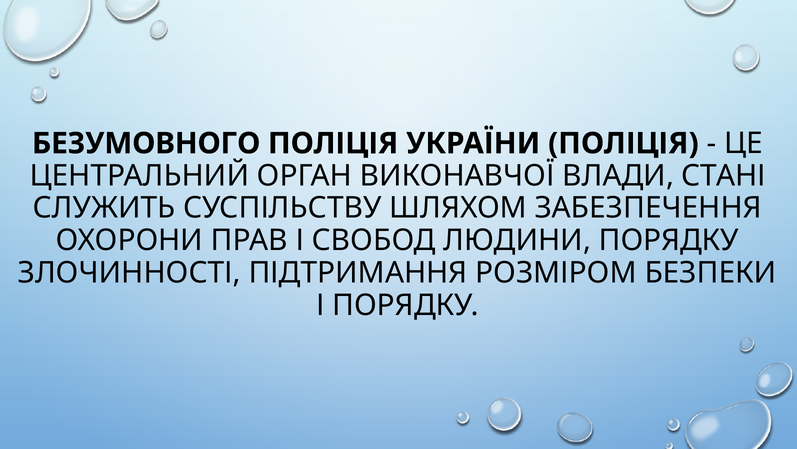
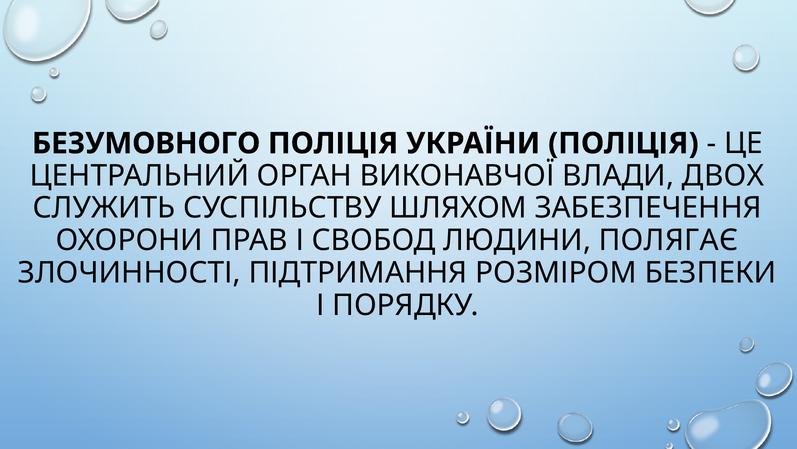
СТАНІ: СТАНІ -> ДВОХ (723, 176)
ЛЮДИНИ ПОРЯДКУ: ПОРЯДКУ -> ПОЛЯГАЄ (669, 240)
